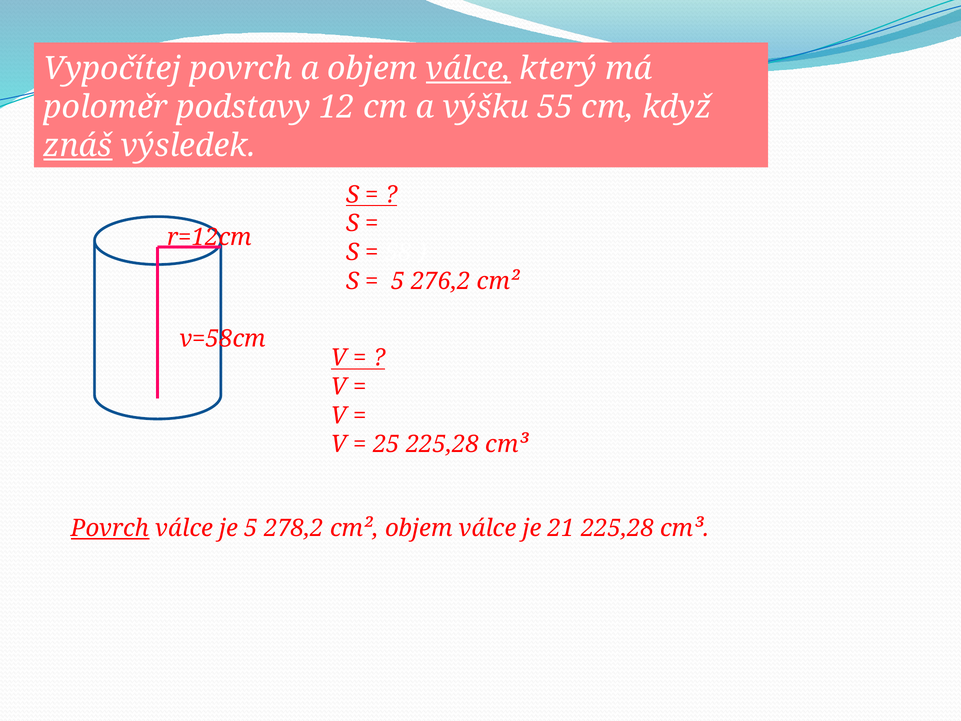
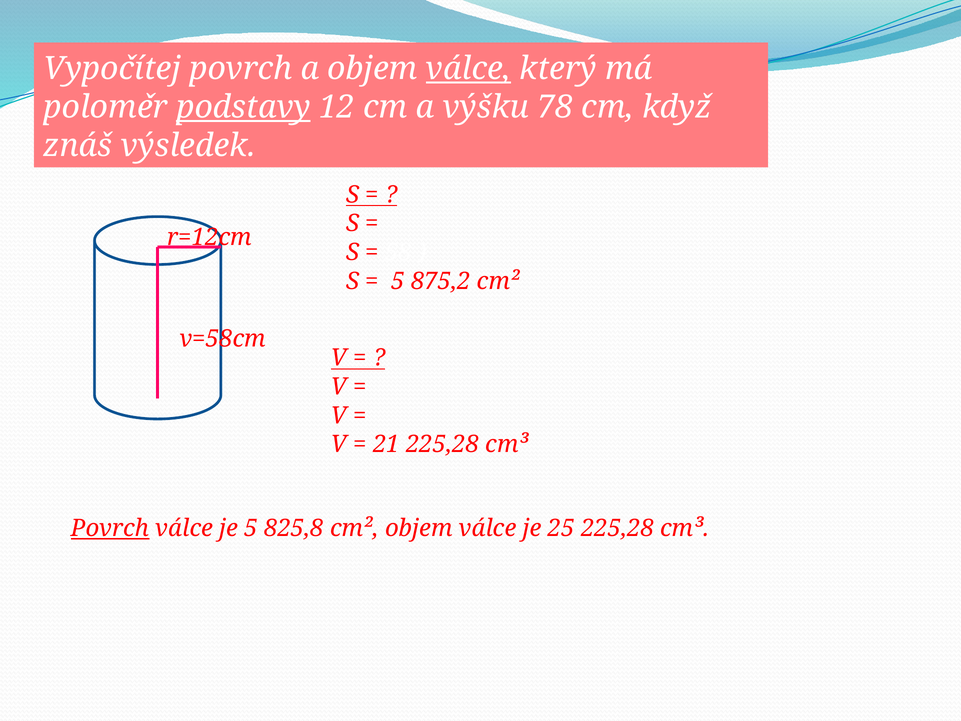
podstavy underline: none -> present (243, 107)
55: 55 -> 78 (555, 107)
znáš underline: present -> none (78, 146)
276,2: 276,2 -> 875,2 (441, 281)
25: 25 -> 21 (386, 444)
278,2: 278,2 -> 825,8 (294, 528)
21: 21 -> 25 (561, 528)
